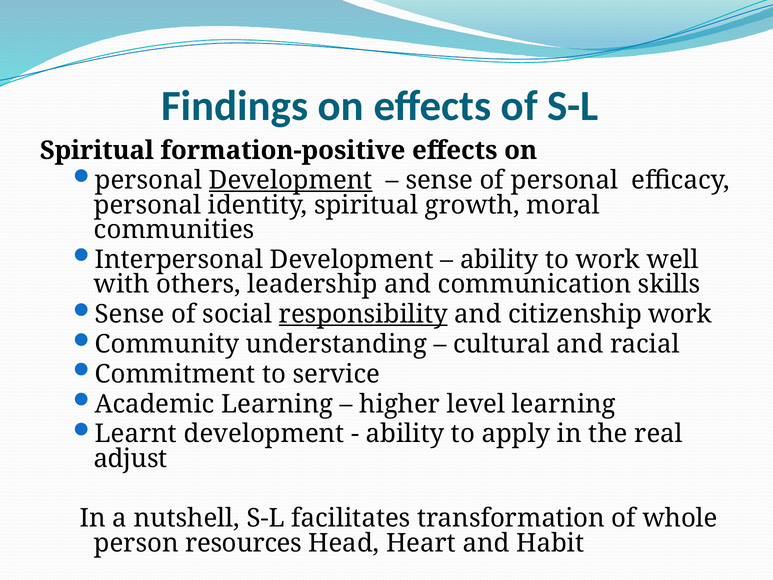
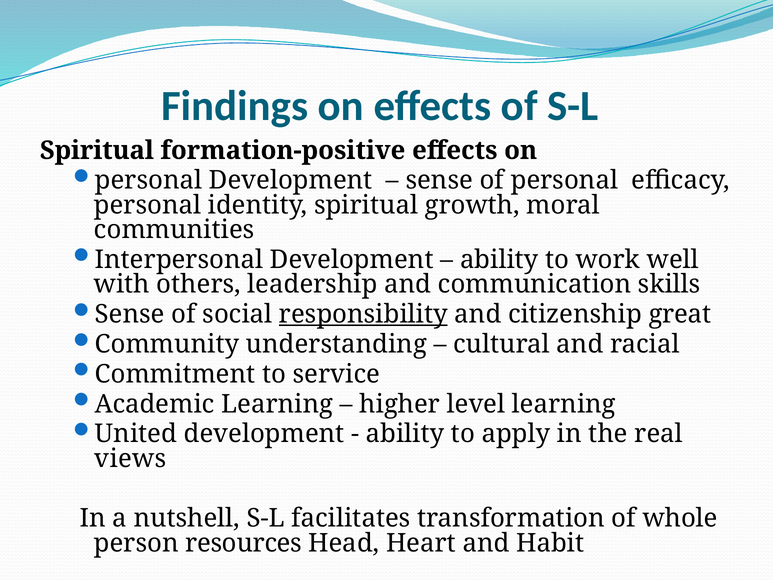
Development underline: present -> none (291, 180)
citizenship work: work -> great (680, 314)
Learnt: Learnt -> United (136, 434)
adjust: adjust -> views (130, 459)
